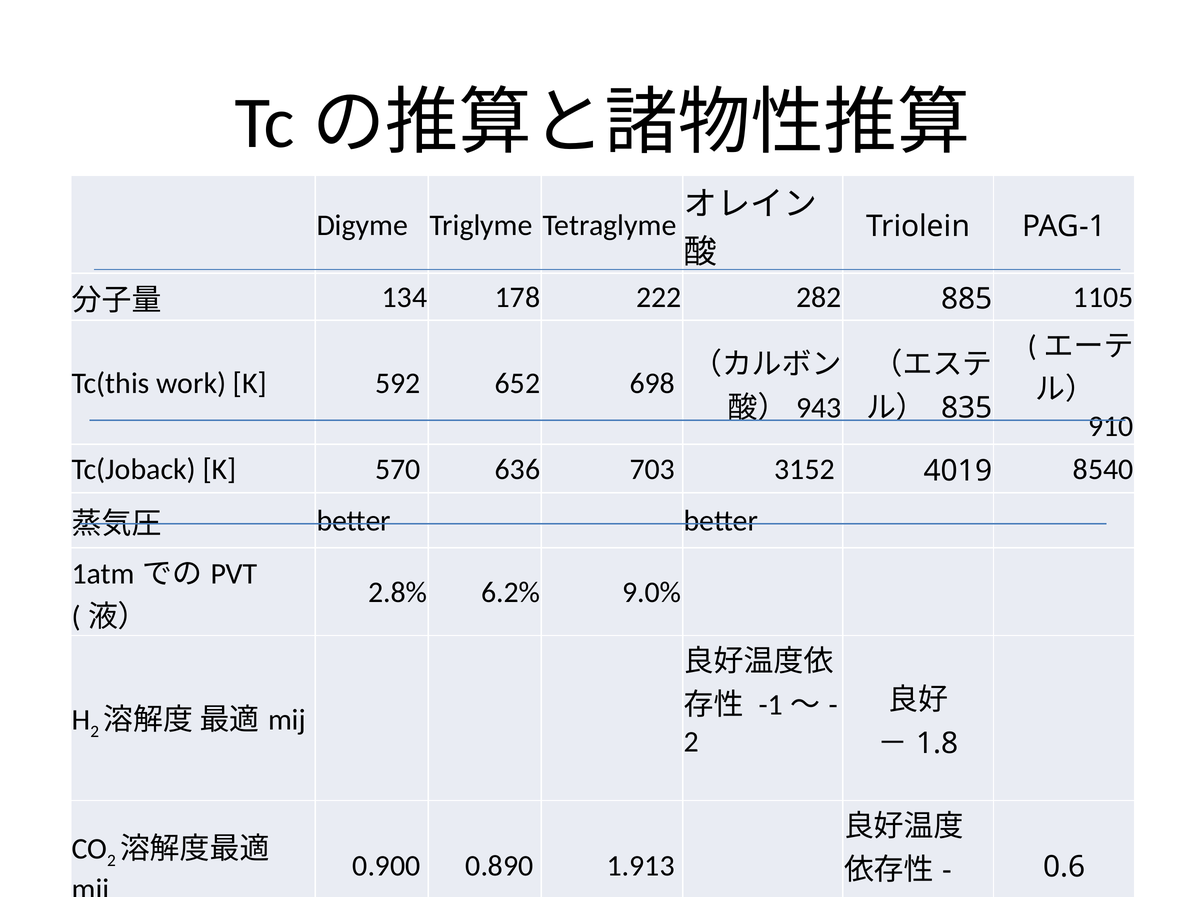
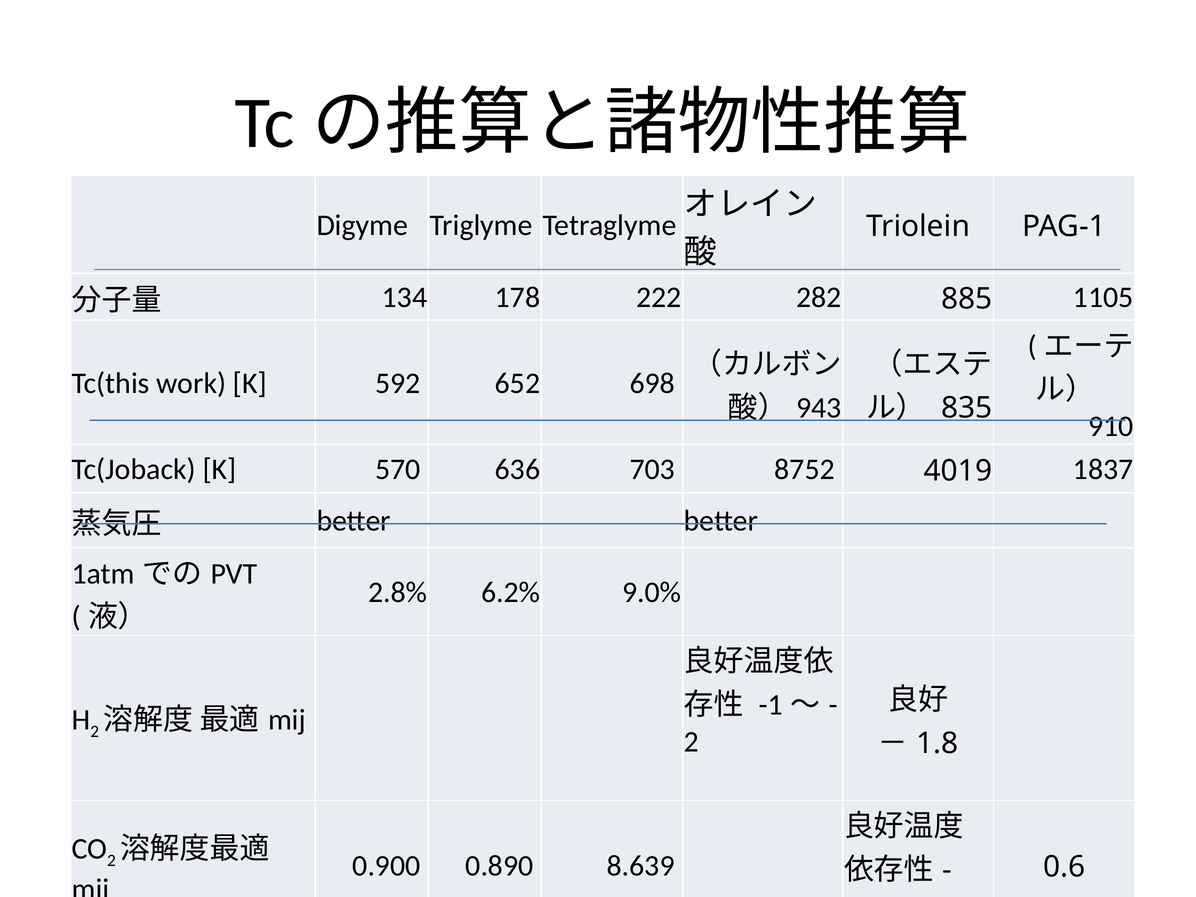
3152: 3152 -> 8752 (805, 469)
8540: 8540 -> 1837 (1103, 469)
1.913: 1.913 -> 8.639 (641, 866)
